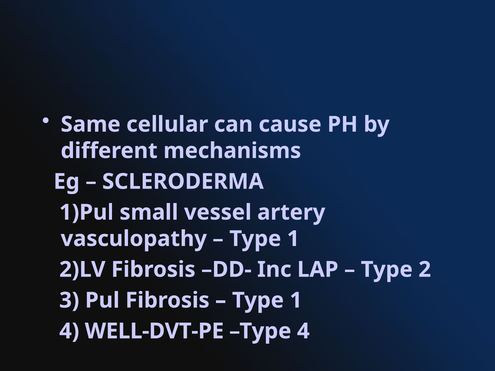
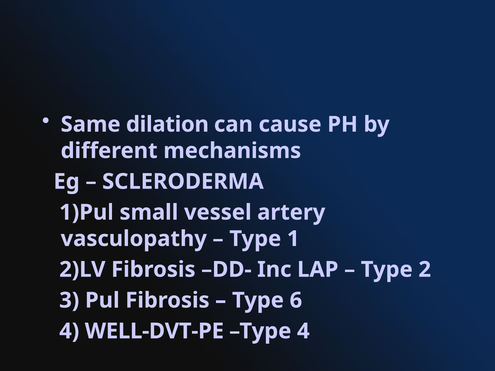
cellular: cellular -> dilation (167, 124)
1: 1 -> 6 (296, 301)
